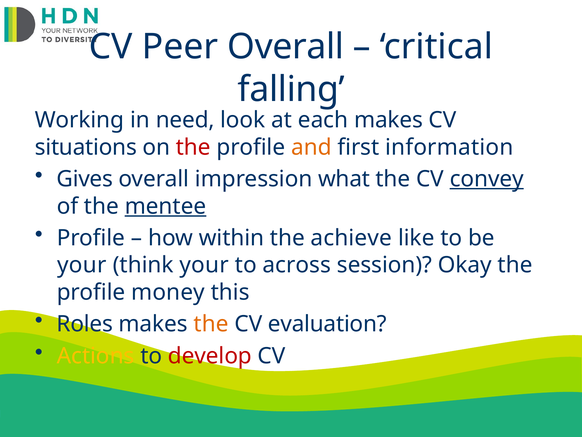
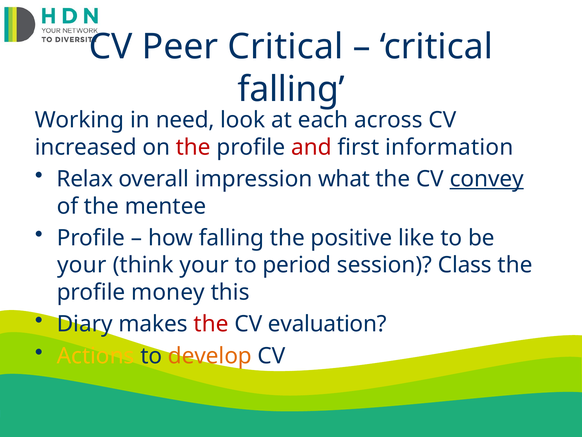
Peer Overall: Overall -> Critical (285, 47)
each makes: makes -> across (388, 120)
situations: situations -> increased (86, 147)
and colour: orange -> red (311, 147)
Gives: Gives -> Relax (85, 179)
mentee underline: present -> none (165, 206)
how within: within -> falling (232, 238)
achieve: achieve -> positive (351, 238)
across: across -> period (297, 265)
Okay: Okay -> Class (465, 265)
Roles: Roles -> Diary (85, 324)
the colour: orange -> red (211, 324)
develop colour: red -> orange (210, 355)
